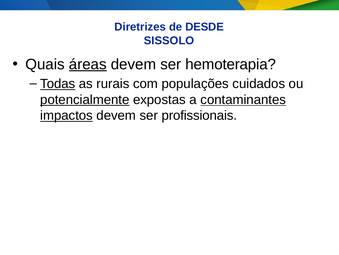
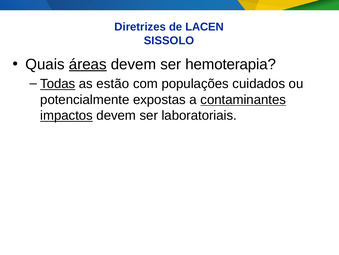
DESDE: DESDE -> LACEN (205, 27)
rurais: rurais -> estão (113, 84)
potencialmente underline: present -> none (85, 99)
profissionais: profissionais -> laboratoriais (199, 115)
